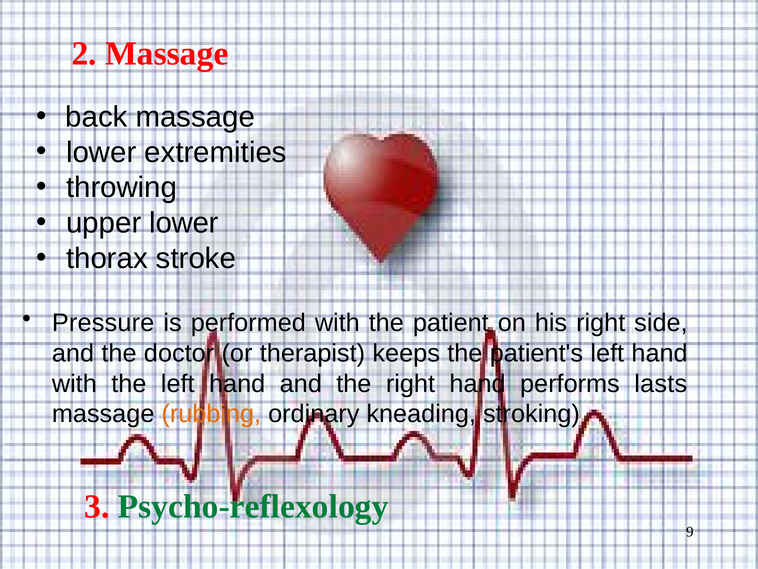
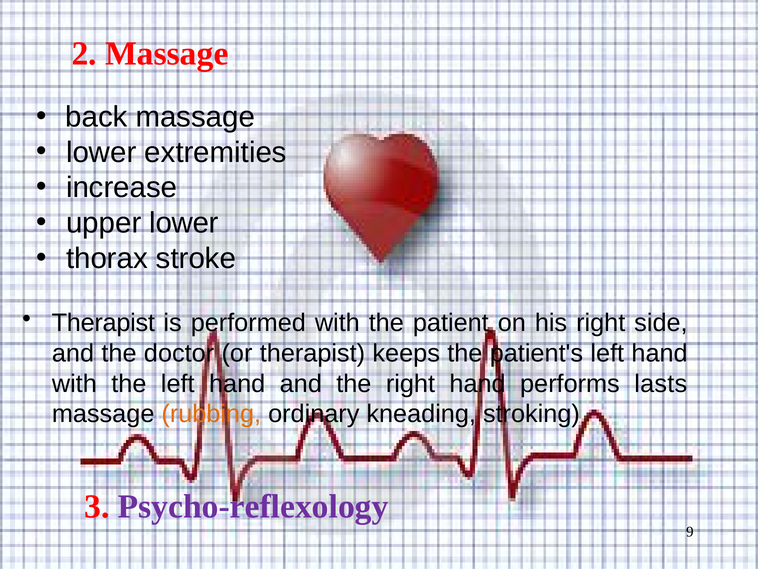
throwing: throwing -> increase (122, 188)
Pressure: Pressure -> Therapist (103, 323)
Psycho-reflexology colour: green -> purple (253, 506)
